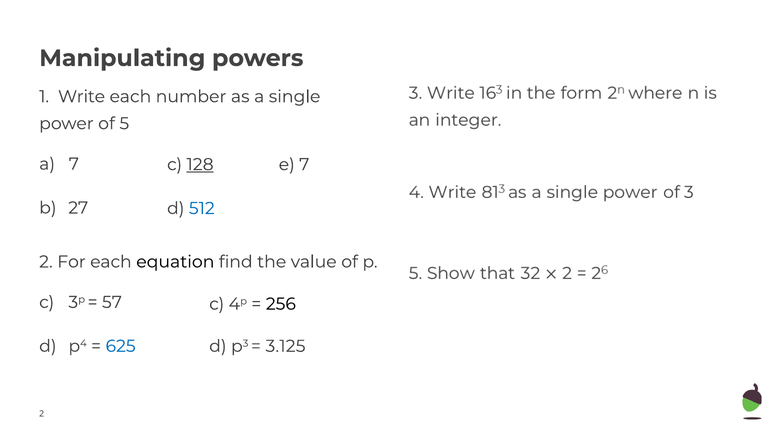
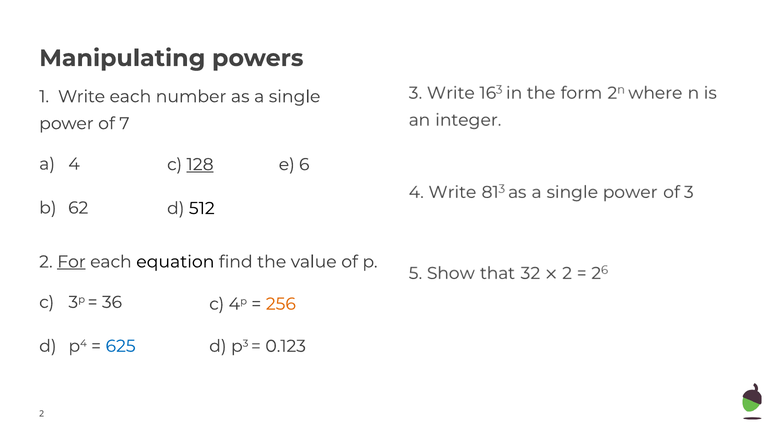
5: 5 -> 7 (124, 124)
a 7: 7 -> 4 (74, 164)
e 7: 7 -> 6 (304, 165)
27: 27 -> 62 (78, 208)
512 colour: blue -> black (202, 209)
For underline: none -> present (71, 262)
57: 57 -> 36 (112, 303)
256 colour: black -> orange (281, 305)
3.125: 3.125 -> 0.123 (286, 347)
